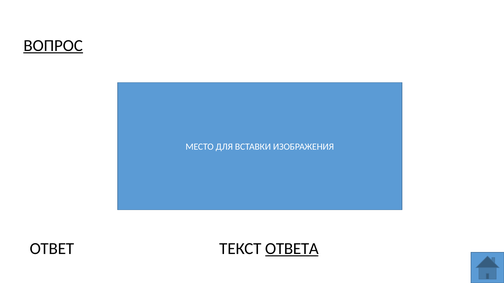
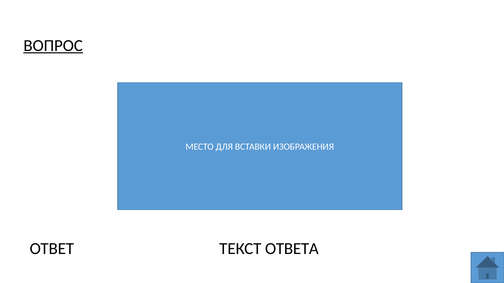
ОТВЕТА underline: present -> none (292, 249)
